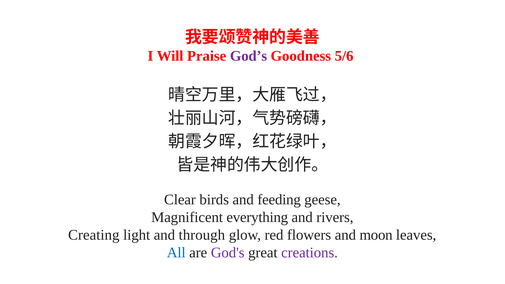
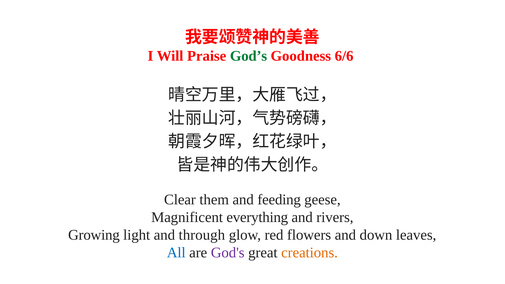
God’s colour: purple -> green (249, 56)
5/6: 5/6 -> 6/6 (344, 56)
birds: birds -> them (214, 200)
Creating: Creating -> Growing (94, 235)
moon: moon -> down (376, 235)
creations colour: purple -> orange (310, 253)
